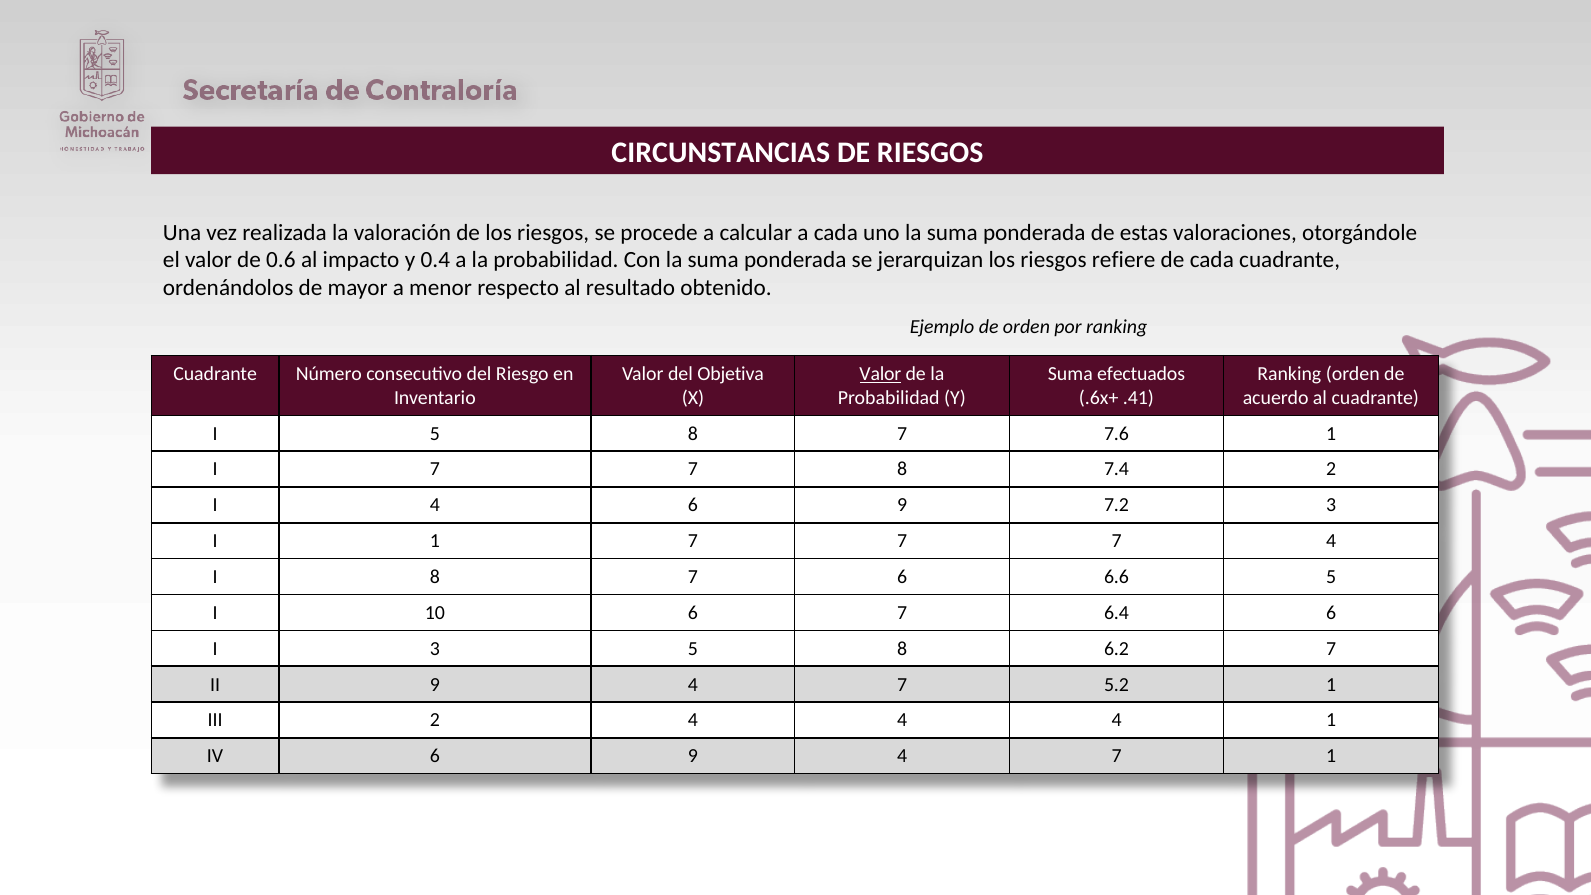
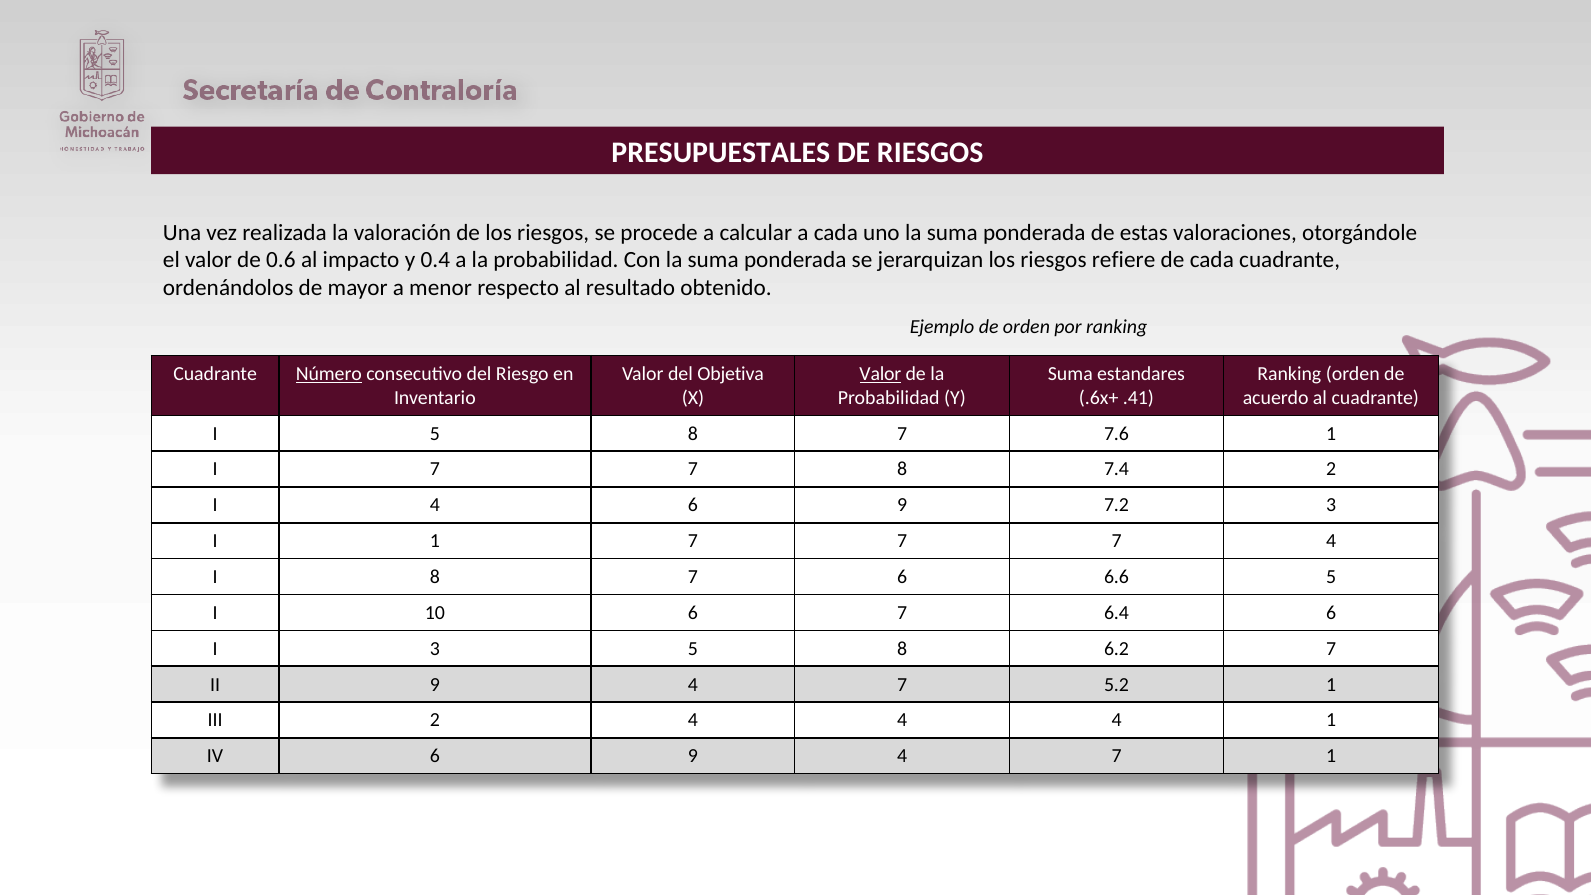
CIRCUNSTANCIAS: CIRCUNSTANCIAS -> PRESUPUESTALES (721, 152)
Número underline: none -> present (329, 374)
efectuados: efectuados -> estandares (1141, 374)
